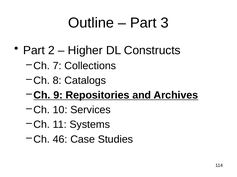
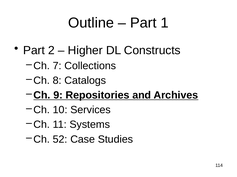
3: 3 -> 1 (165, 23)
46: 46 -> 52 (60, 140)
